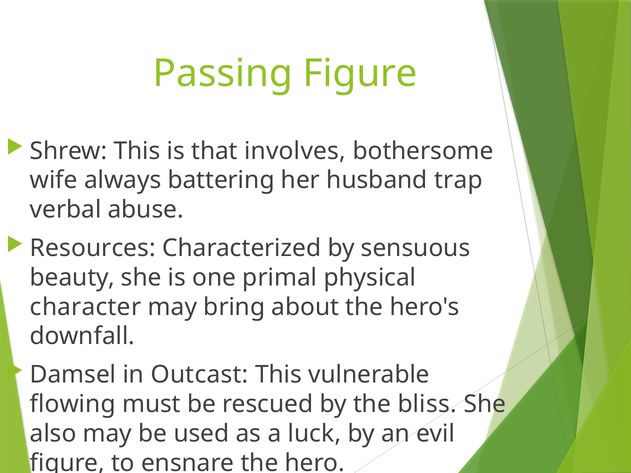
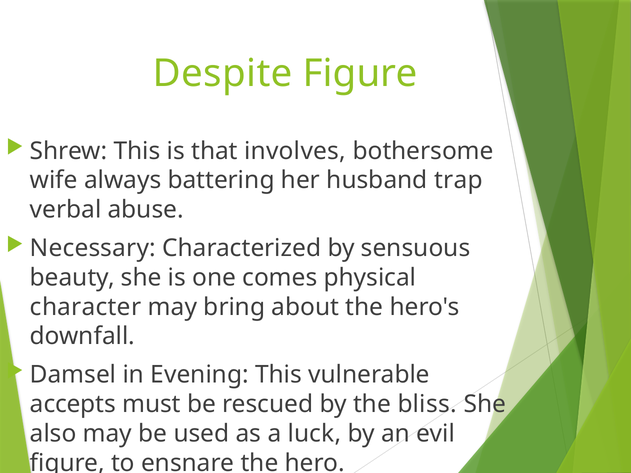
Passing: Passing -> Despite (223, 74)
Resources: Resources -> Necessary (93, 248)
primal: primal -> comes (280, 278)
Outcast: Outcast -> Evening (200, 375)
flowing: flowing -> accepts (73, 404)
